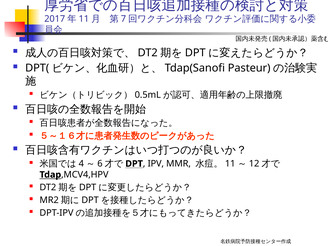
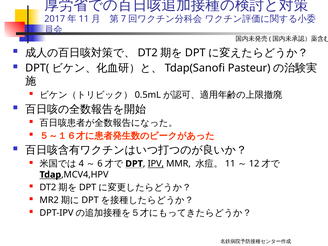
IPV underline: none -> present (156, 164)
